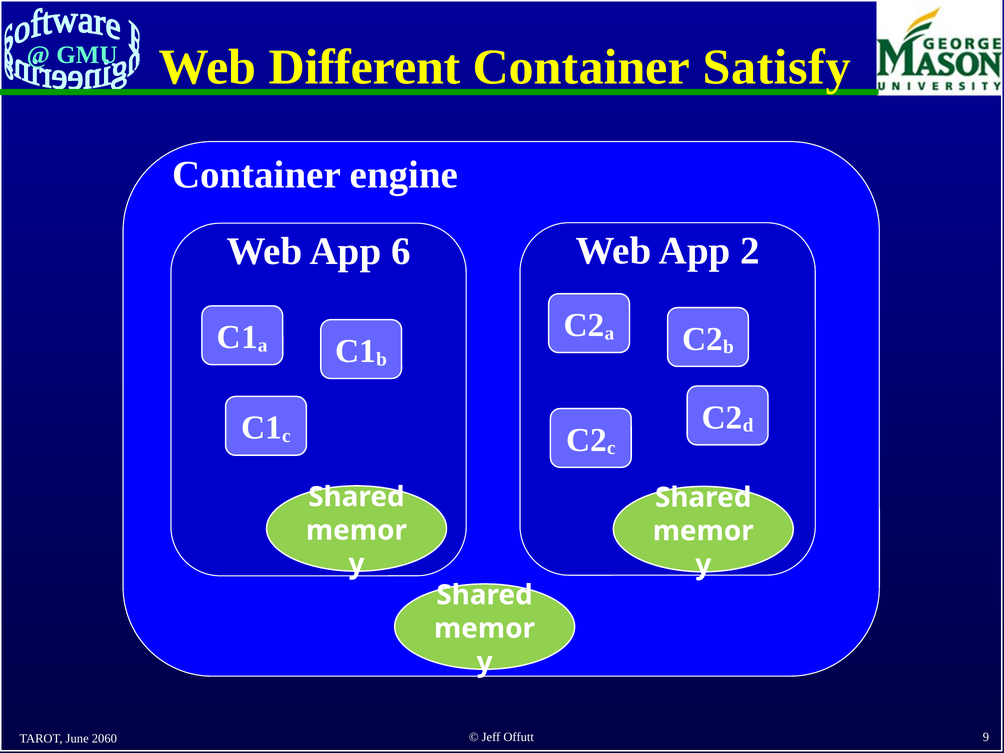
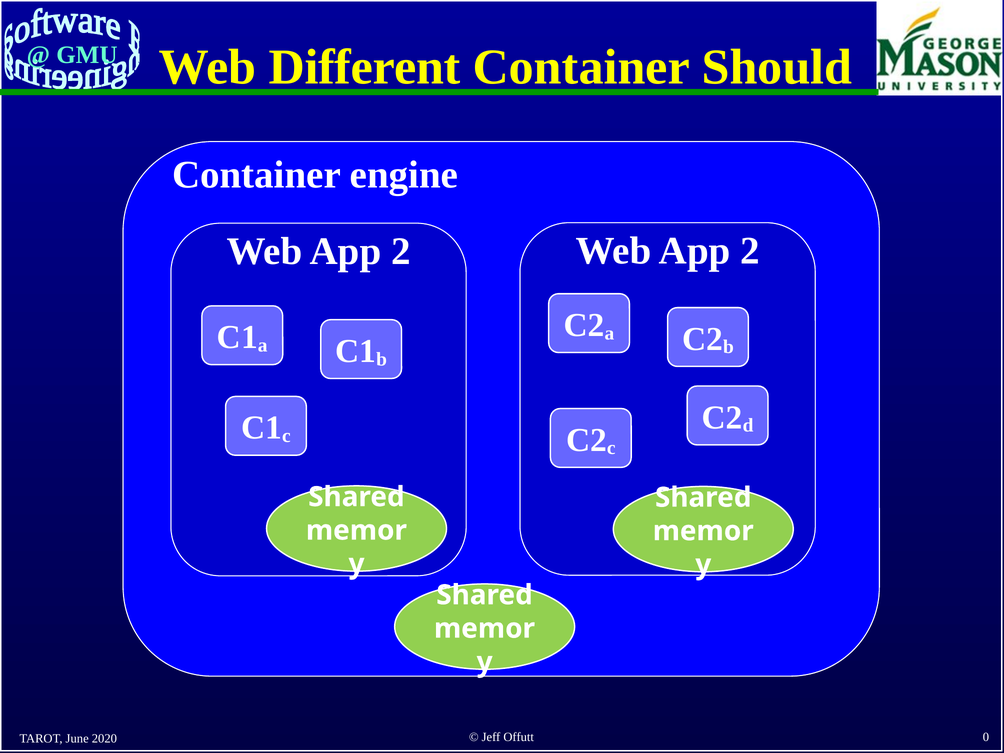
Satisfy: Satisfy -> Should (777, 67)
6: 6 -> 2 (401, 252)
2060: 2060 -> 2020 (104, 739)
9: 9 -> 0 (986, 737)
